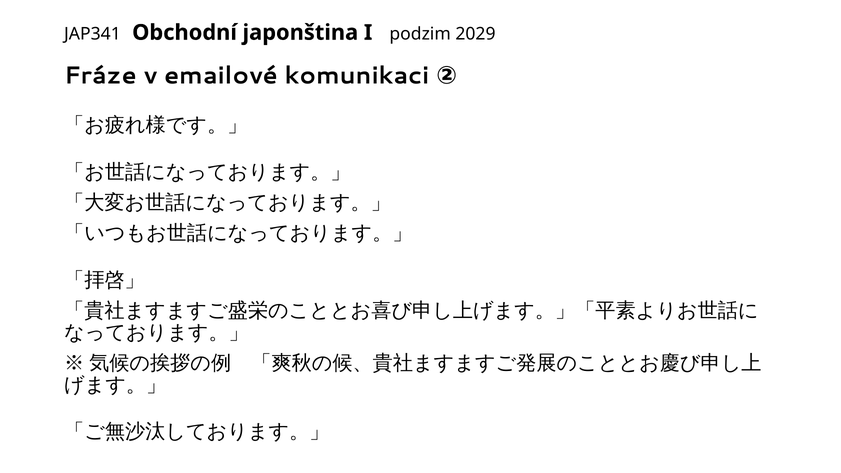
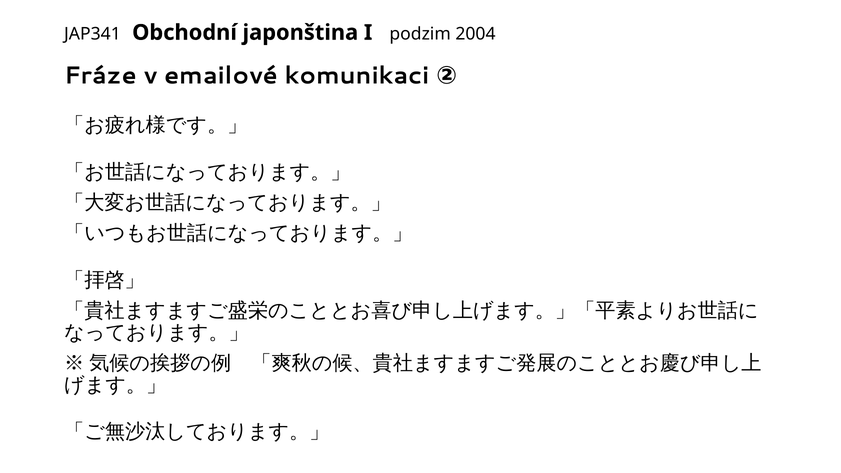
2029: 2029 -> 2004 (475, 34)
